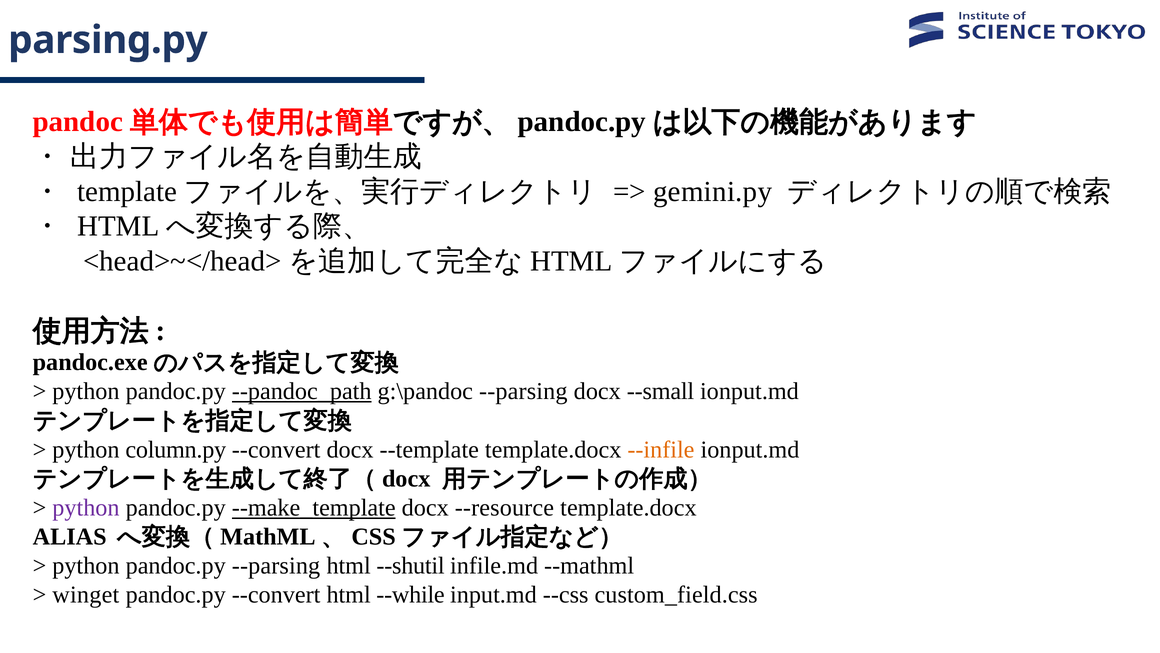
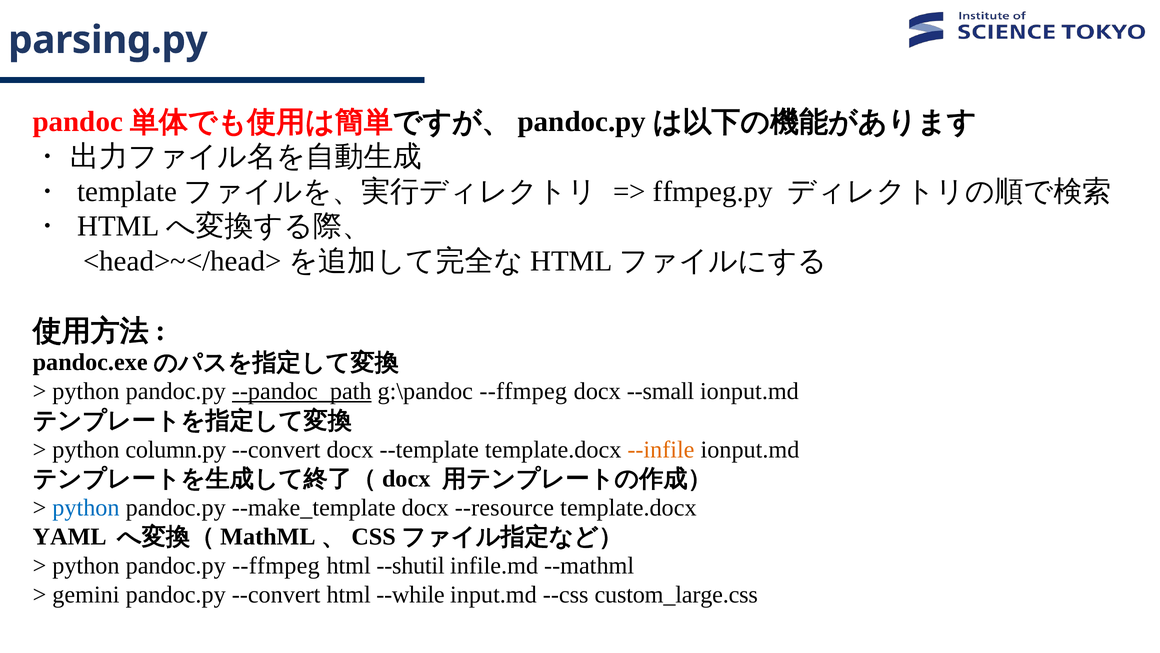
gemini.py: gemini.py -> ffmpeg.py (713, 191)
g:\pandoc --parsing: --parsing -> --ffmpeg (523, 391)
python colour: purple -> blue (86, 507)
--make_template underline: present -> none (314, 507)
ALIAS: ALIAS -> YAML (70, 536)
pandoc.py --parsing: --parsing -> --ffmpeg (276, 565)
winget: winget -> gemini (86, 594)
custom_field.css: custom_field.css -> custom_large.css (676, 594)
